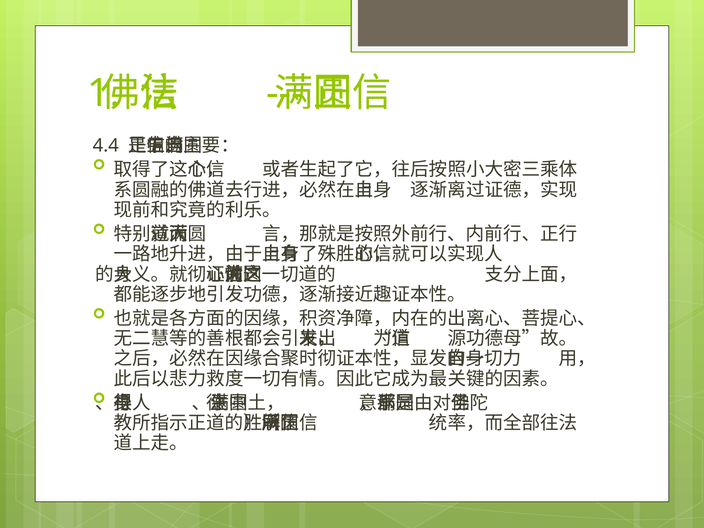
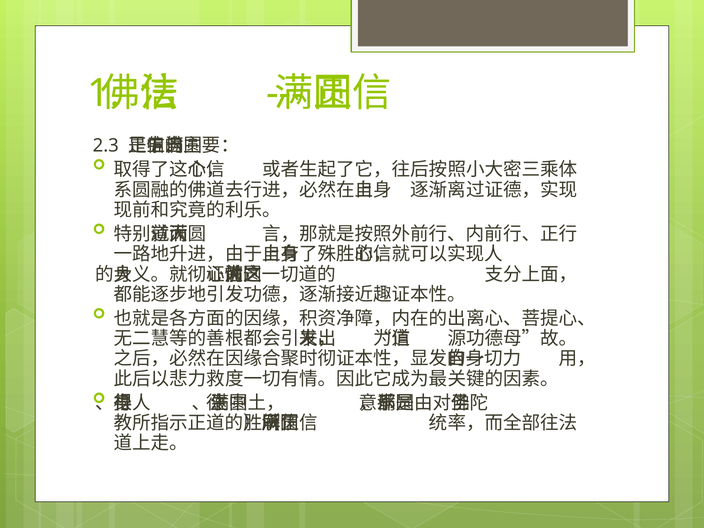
4.4: 4.4 -> 2.3 (106, 146)
